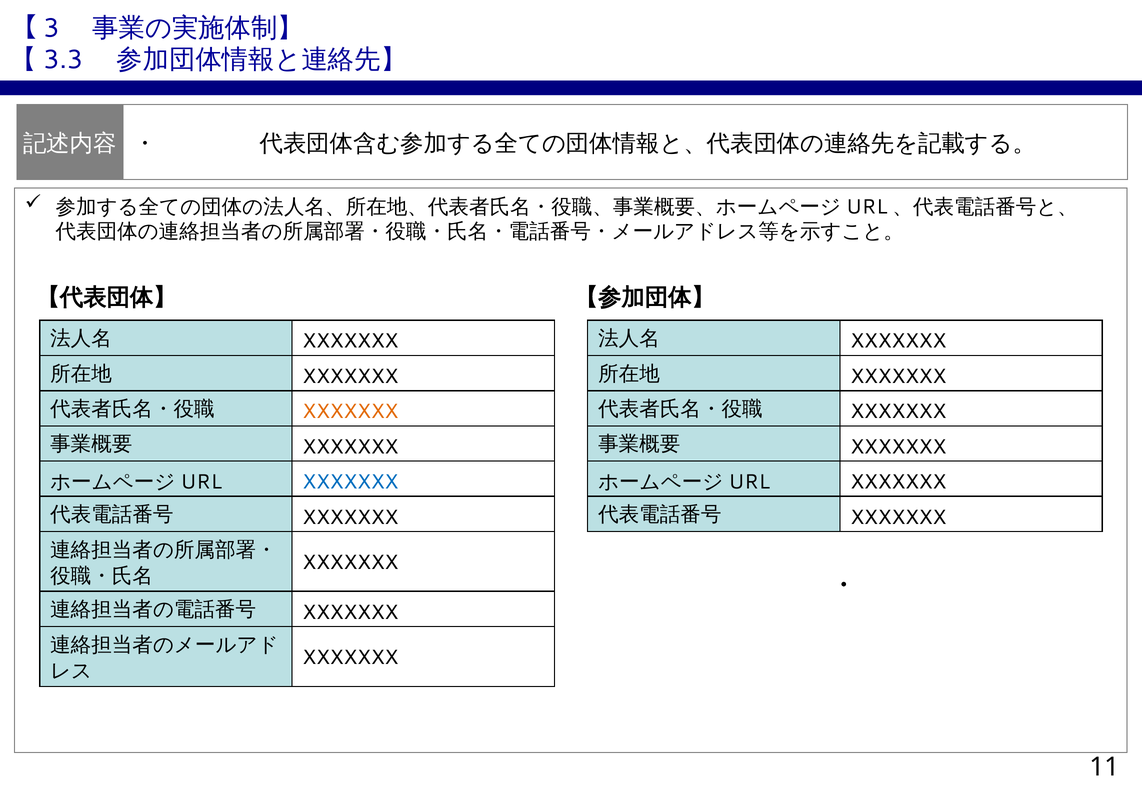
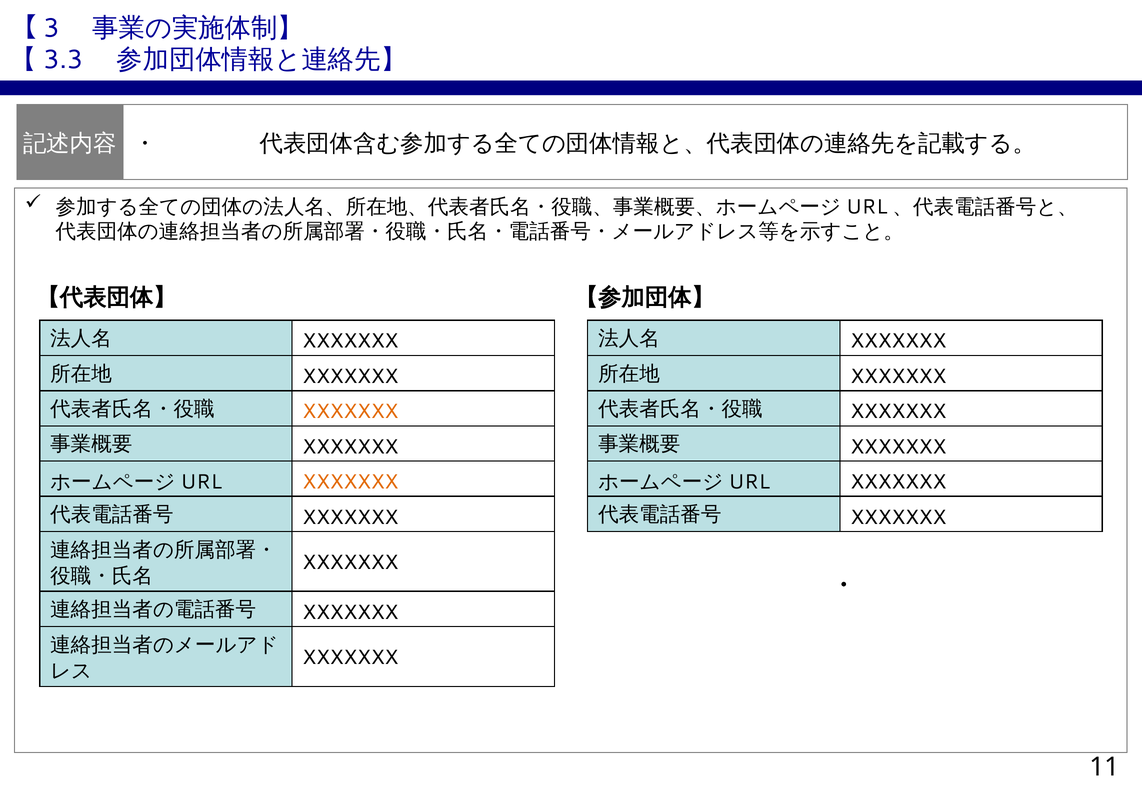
XXXXXXX colour: blue -> orange (350, 482)
